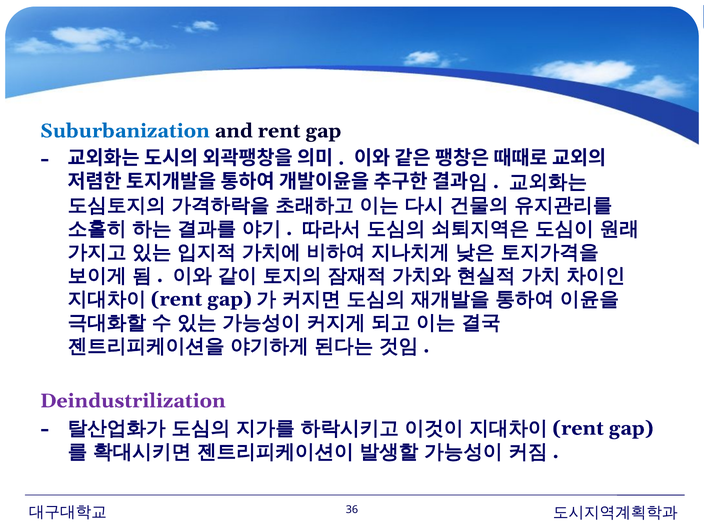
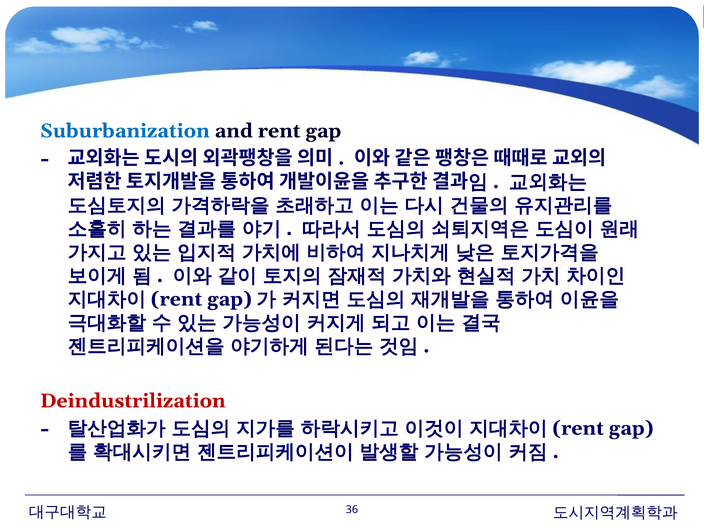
Deindustrilization colour: purple -> red (133, 401)
